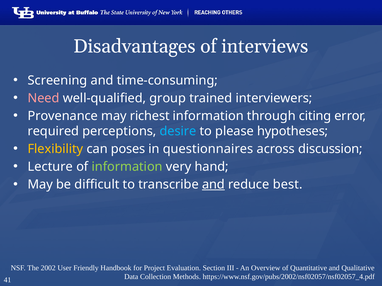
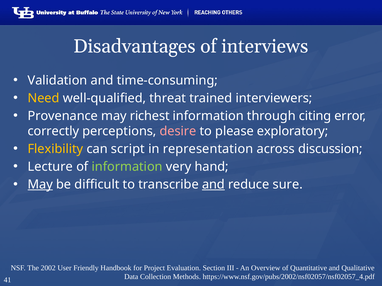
Screening: Screening -> Validation (57, 80)
Need colour: pink -> yellow (44, 98)
group: group -> threat (168, 98)
required: required -> correctly (53, 131)
desire colour: light blue -> pink (178, 131)
hypotheses: hypotheses -> exploratory (293, 131)
poses: poses -> script (128, 149)
questionnaires: questionnaires -> representation (208, 149)
May underline: none -> present (40, 185)
best: best -> sure (288, 185)
